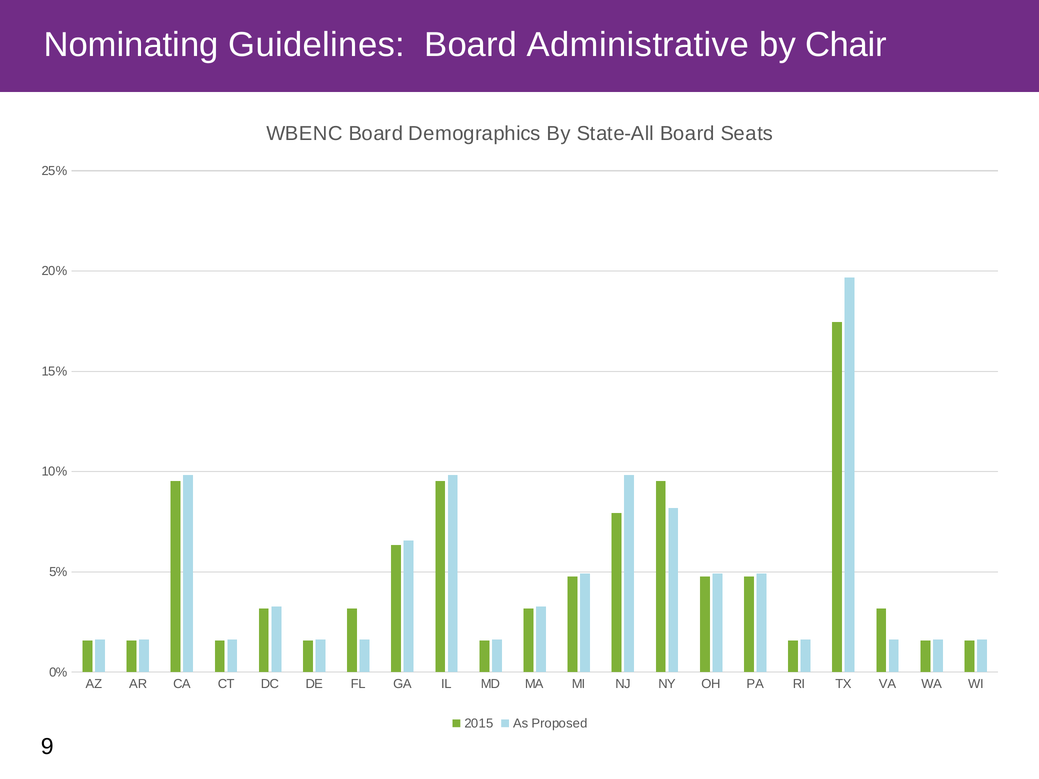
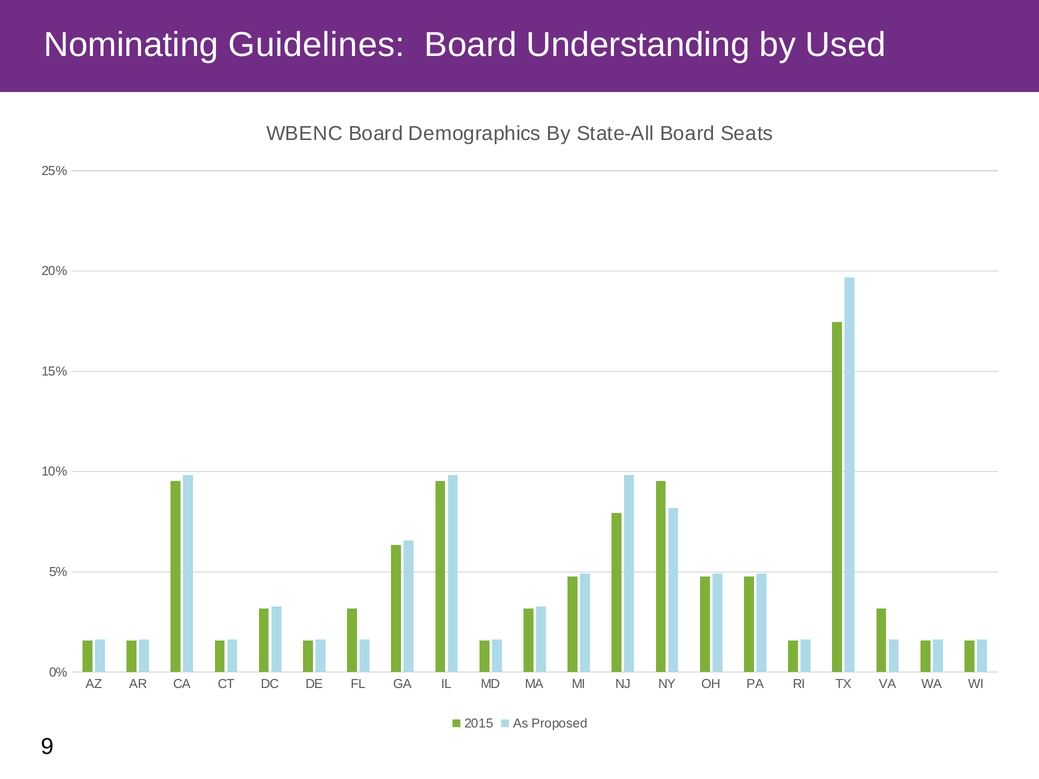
Administrative: Administrative -> Understanding (638, 45)
Chair: Chair -> Used (846, 45)
